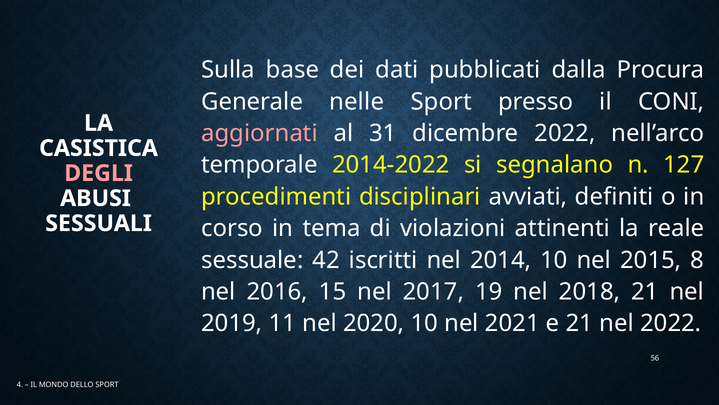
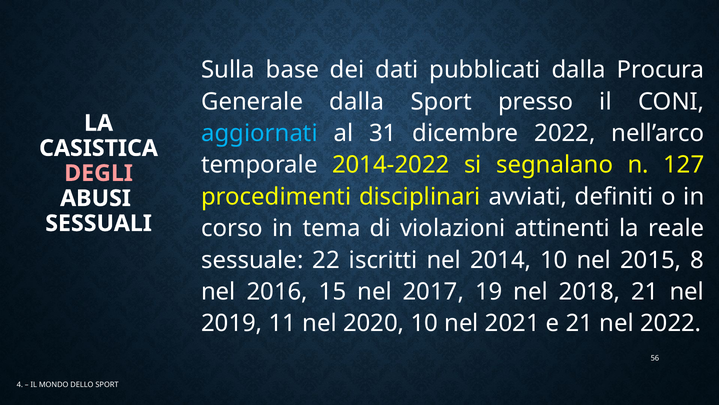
Generale nelle: nelle -> dalla (357, 101)
aggiornati colour: pink -> light blue (259, 133)
42: 42 -> 22 (326, 260)
